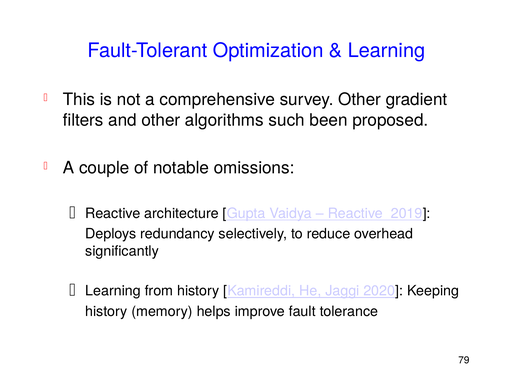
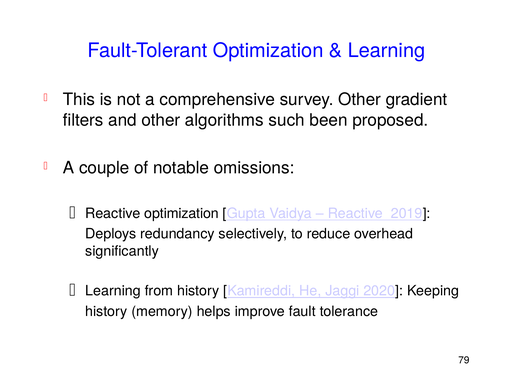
Reactive architecture: architecture -> optimization (182, 213)
